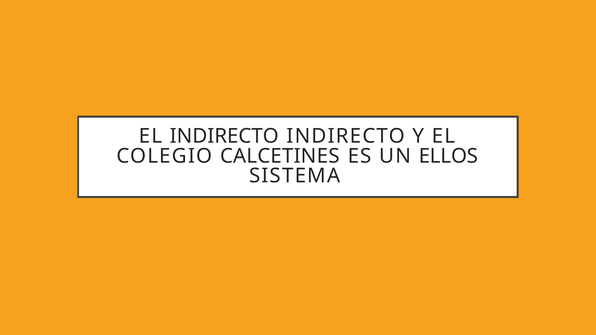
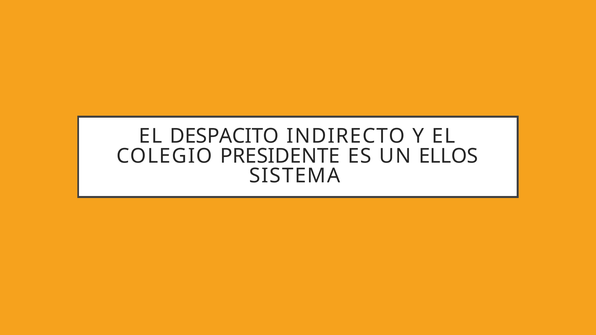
EL INDIRECTO: INDIRECTO -> DESPACITO (224, 136)
CALCETINES: CALCETINES -> PRESIDENTE (280, 156)
